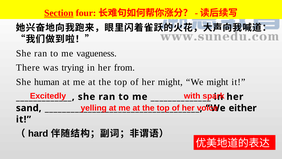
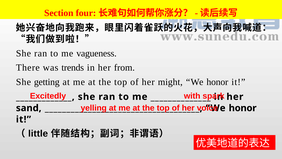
Section underline: present -> none (59, 13)
trying: trying -> trends (73, 67)
human: human -> getting (47, 82)
might: might -> honor (217, 82)
either: either -> honor (243, 108)
hard: hard -> little (38, 133)
